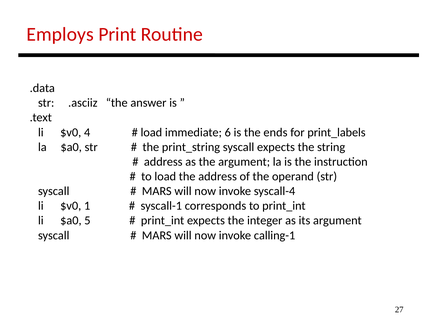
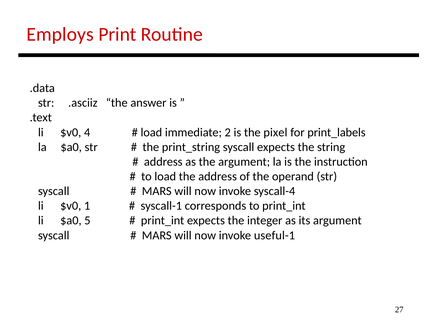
6: 6 -> 2 (228, 132)
ends: ends -> pixel (275, 132)
calling-1: calling-1 -> useful-1 (274, 235)
